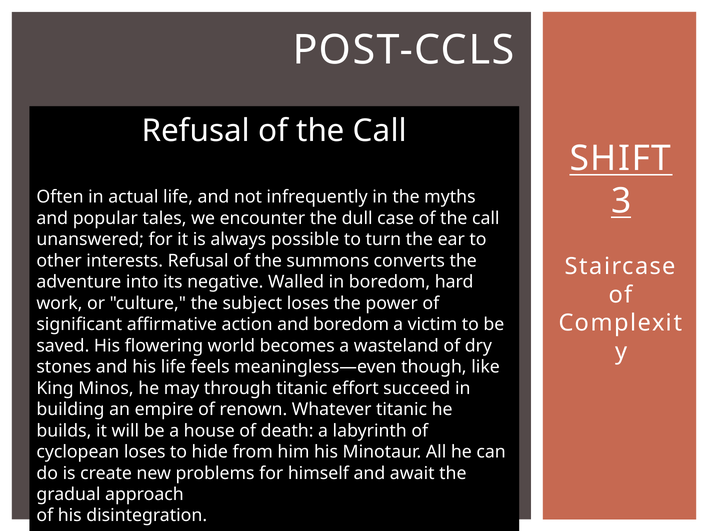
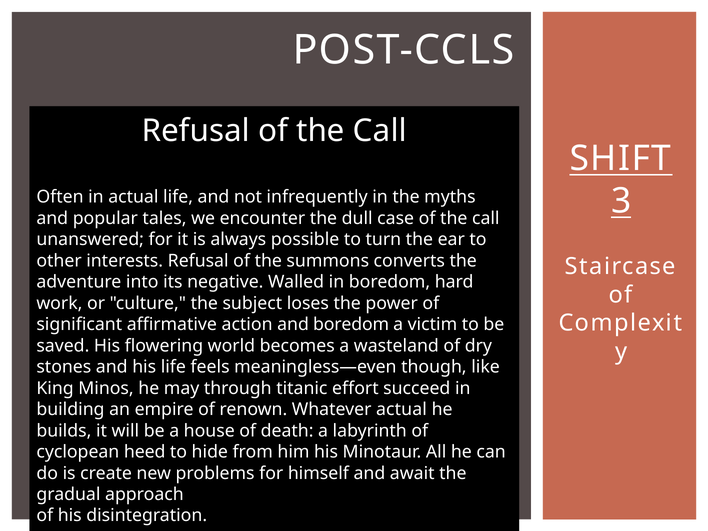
Whatever titanic: titanic -> actual (401, 409)
cyclopean loses: loses -> heed (145, 452)
